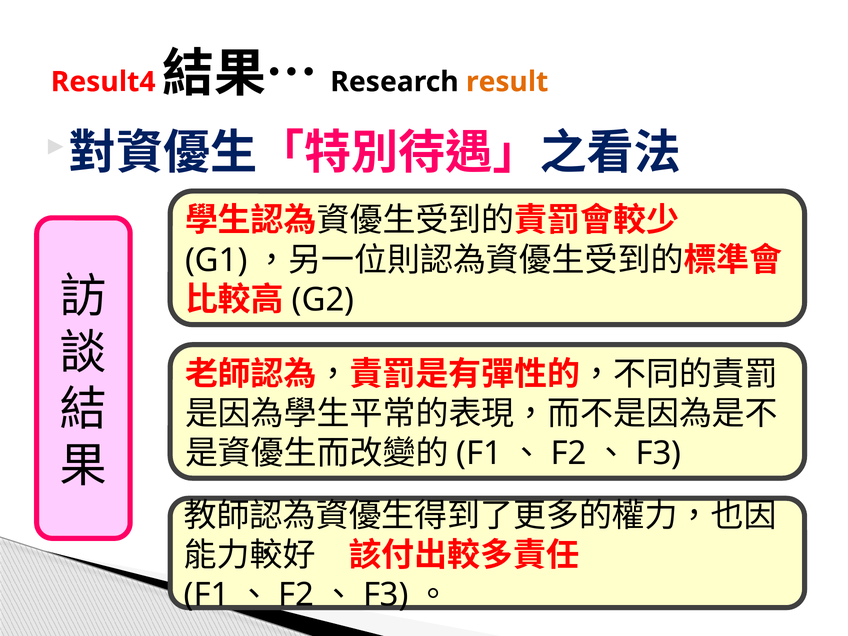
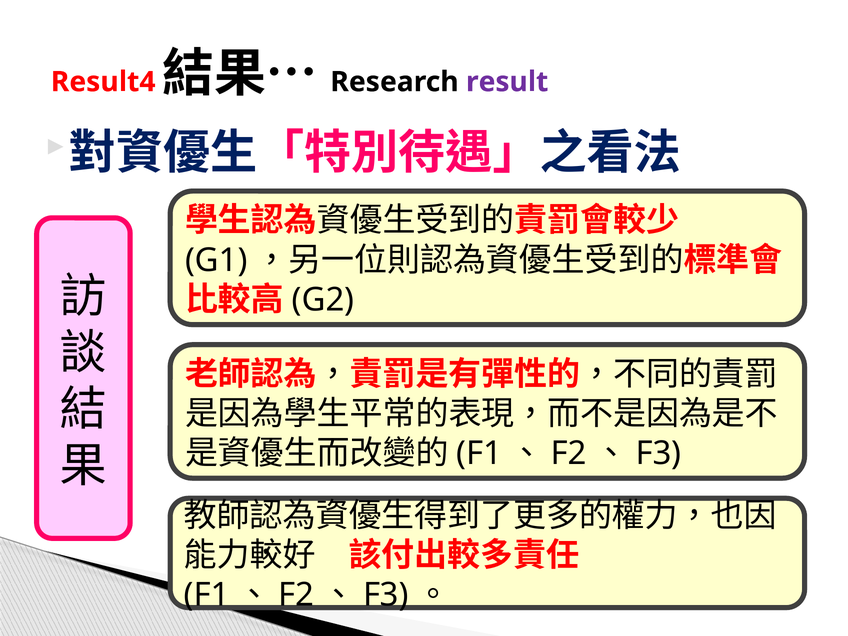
result colour: orange -> purple (507, 82)
